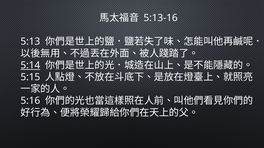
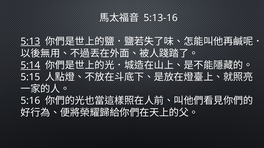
5:13 underline: none -> present (30, 42)
